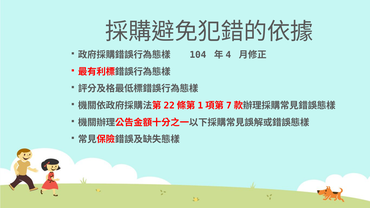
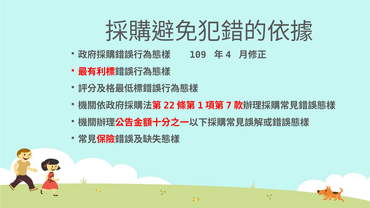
104: 104 -> 109 (198, 55)
